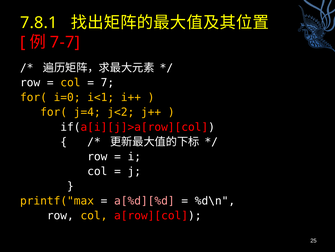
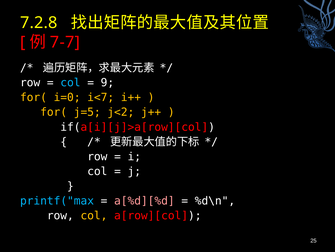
7.8.1: 7.8.1 -> 7.2.8 (39, 23)
col colour: yellow -> light blue (70, 82)
7: 7 -> 9 (107, 82)
i<1: i<1 -> i<7 (101, 97)
j=4: j=4 -> j=5 (87, 112)
printf("max colour: yellow -> light blue (57, 200)
